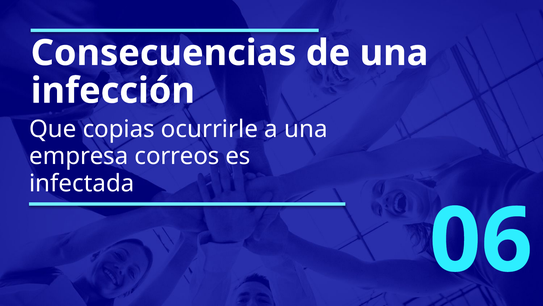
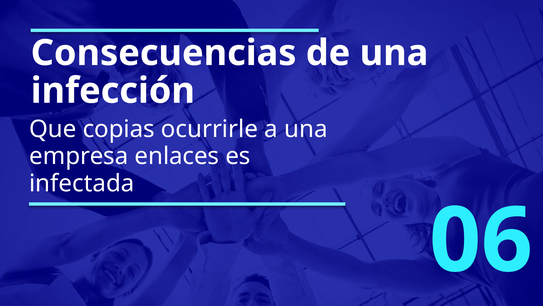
correos: correos -> enlaces (177, 156)
